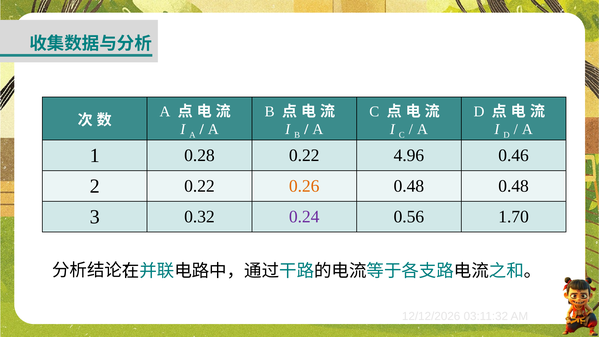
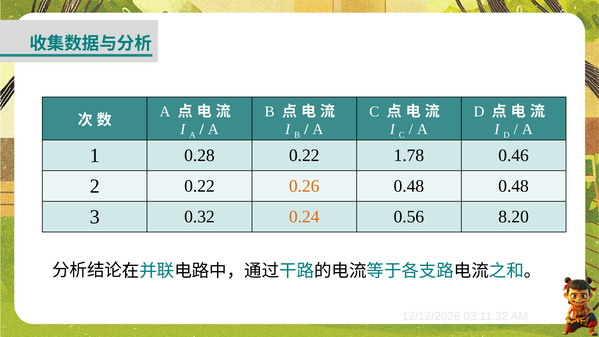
4.96: 4.96 -> 1.78 (409, 156)
0.24 colour: purple -> orange (304, 217)
1.70: 1.70 -> 8.20 (514, 217)
